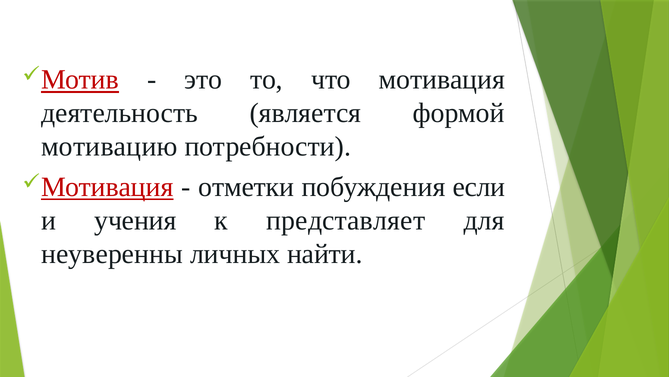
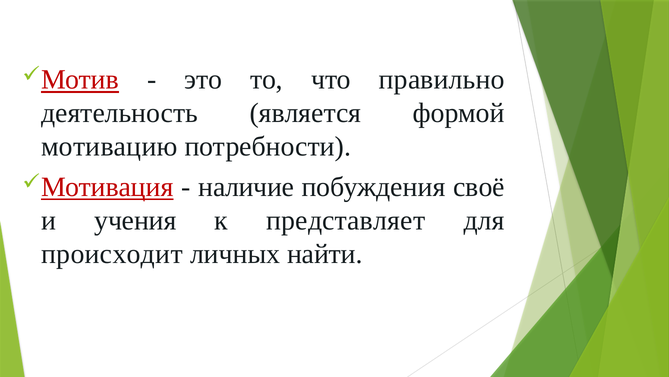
мотивация: мотивация -> правильно (442, 80)
отметки: отметки -> наличие (246, 187)
если: если -> своё (479, 187)
неуверенны: неуверенны -> происходит (112, 254)
